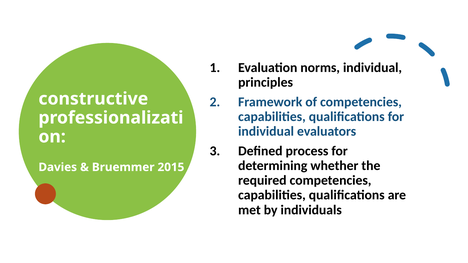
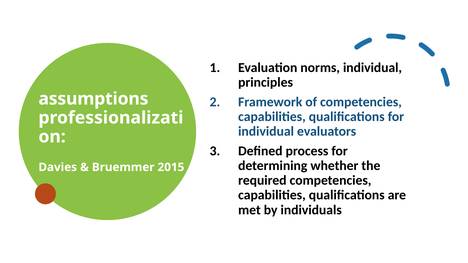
constructive: constructive -> assumptions (93, 99)
